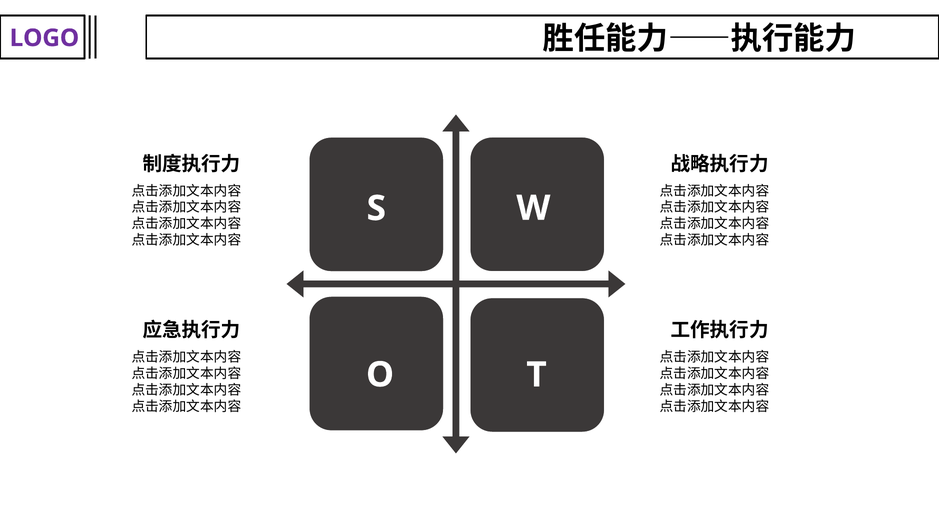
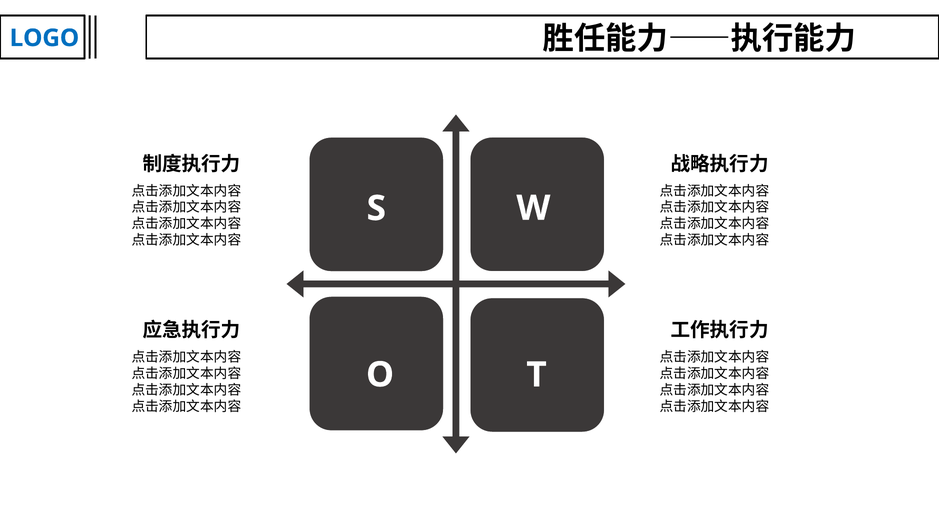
LOGO colour: purple -> blue (44, 38)
